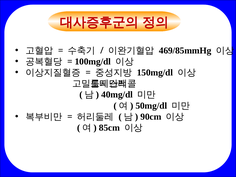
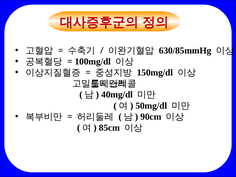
469/85mmHg: 469/85mmHg -> 630/85mmHg (185, 51)
